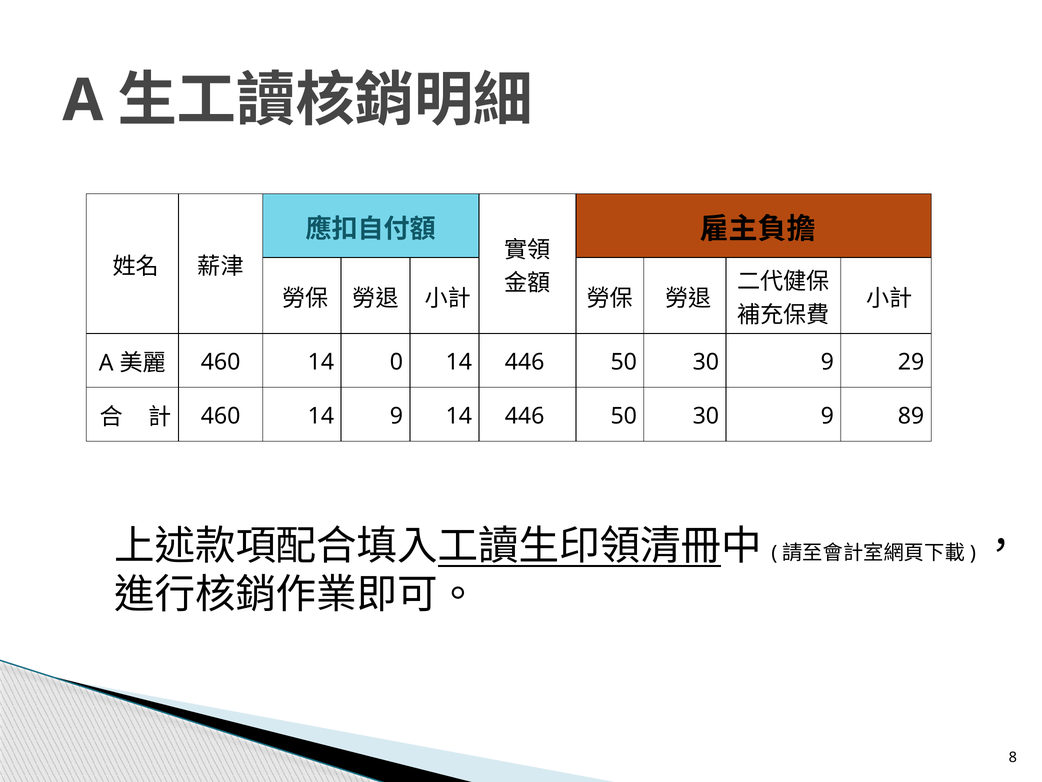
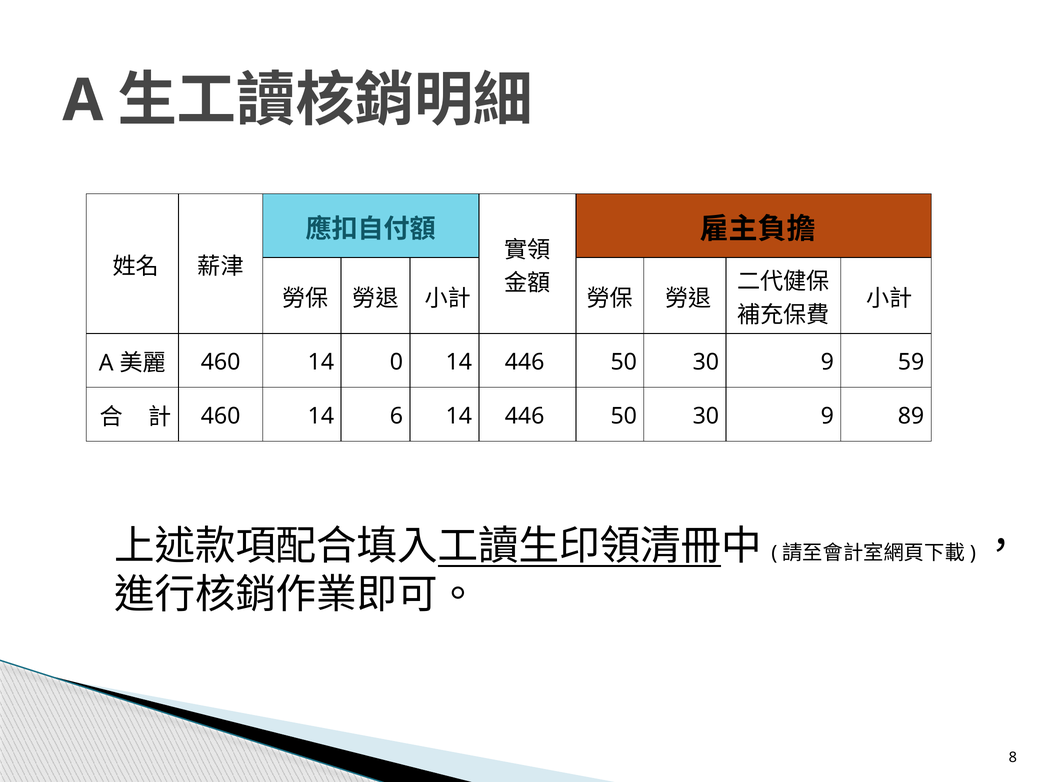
29: 29 -> 59 (911, 362)
14 9: 9 -> 6 (396, 416)
